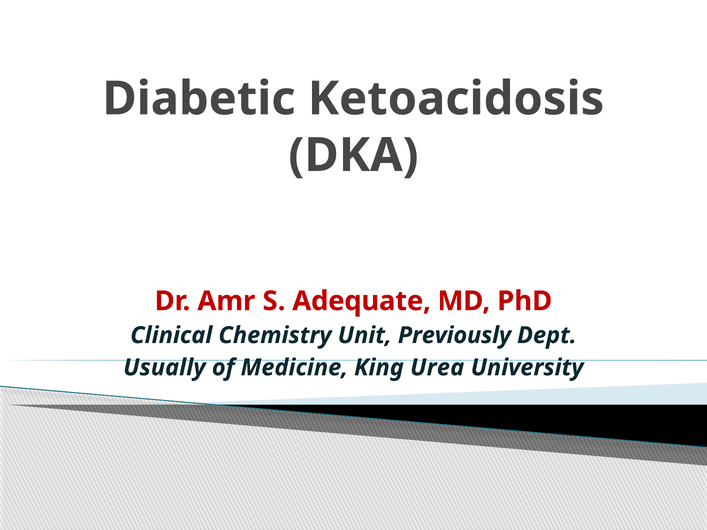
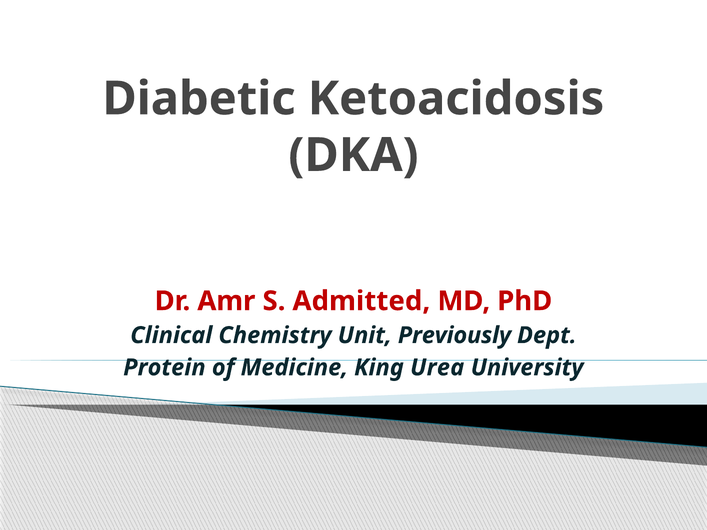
Adequate: Adequate -> Admitted (361, 301)
Usually: Usually -> Protein (164, 368)
